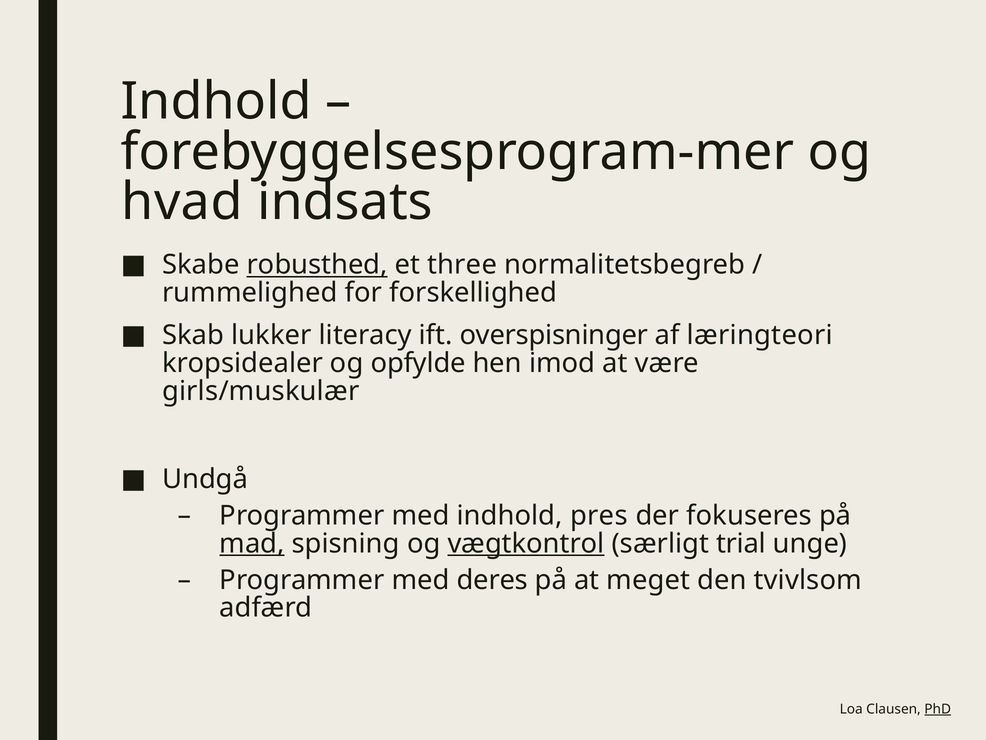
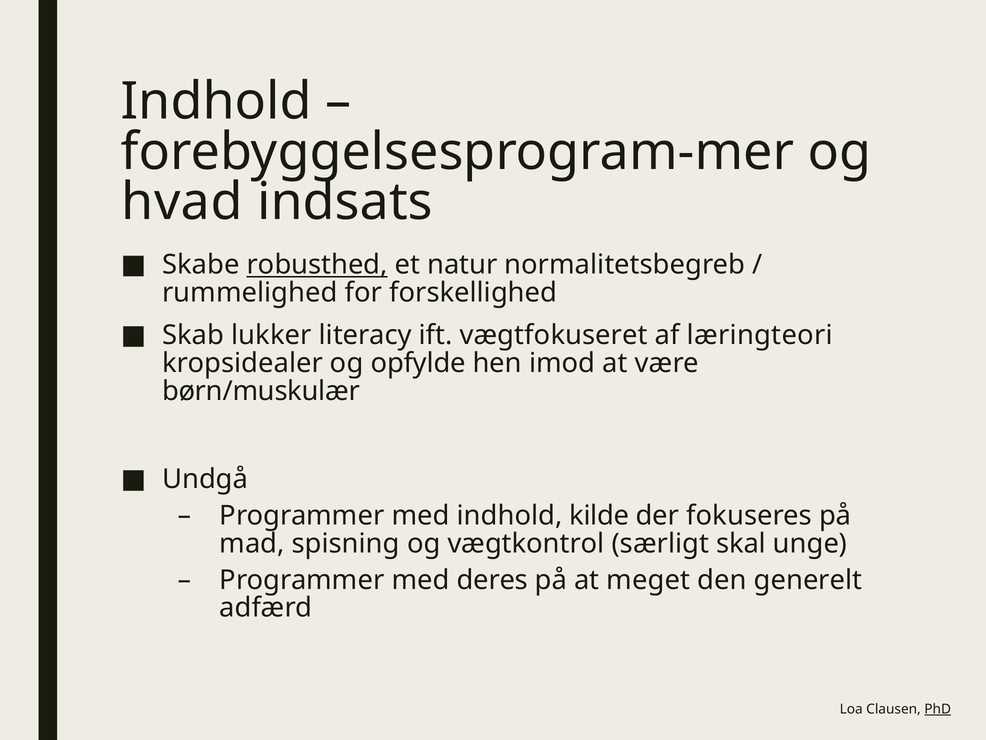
three: three -> natur (462, 265)
overspisninger: overspisninger -> vægtfokuseret (554, 335)
girls/muskulær: girls/muskulær -> børn/muskulær (261, 391)
pres: pres -> kilde (599, 515)
mad underline: present -> none (252, 543)
vægtkontrol underline: present -> none (526, 543)
trial: trial -> skal (741, 543)
tvivlsom: tvivlsom -> generelt (808, 580)
